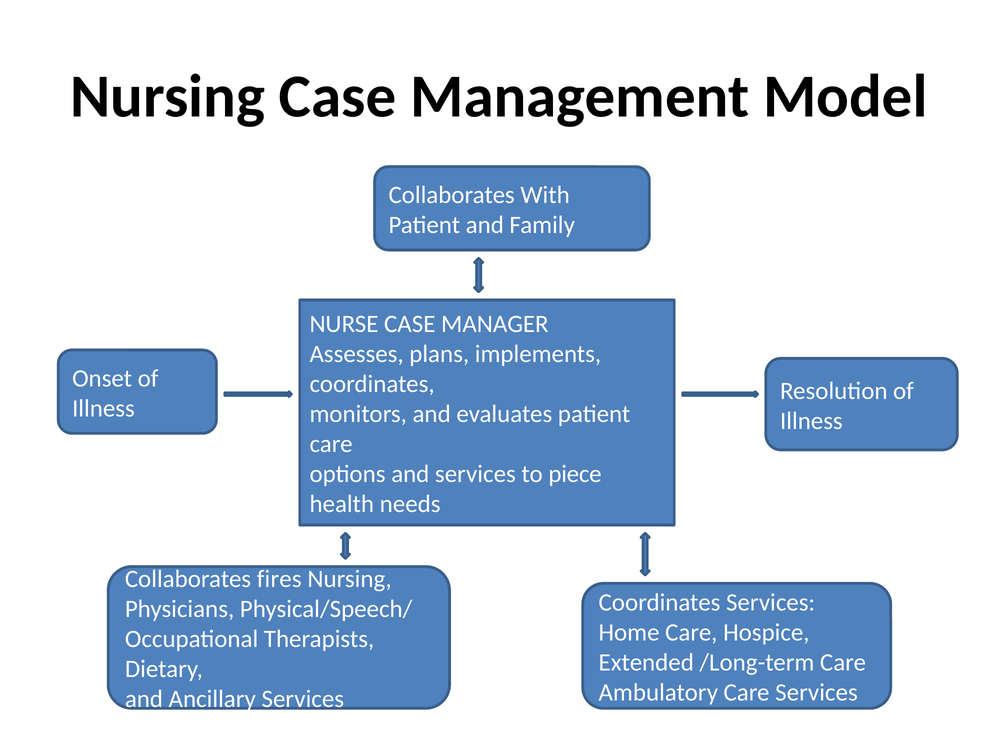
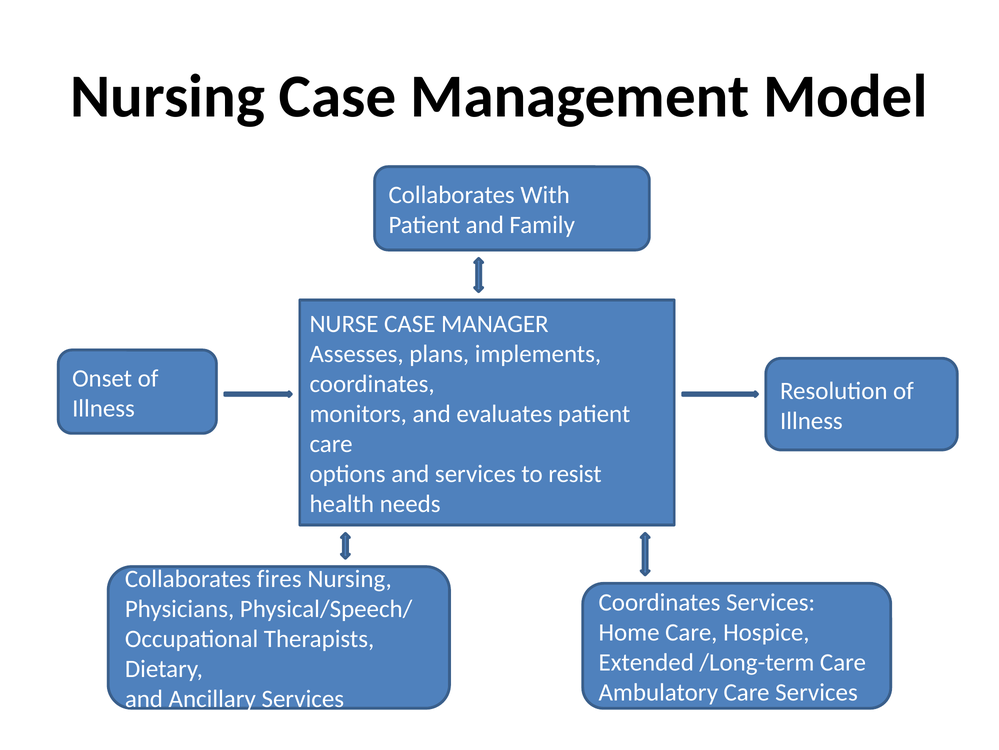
piece: piece -> resist (575, 474)
